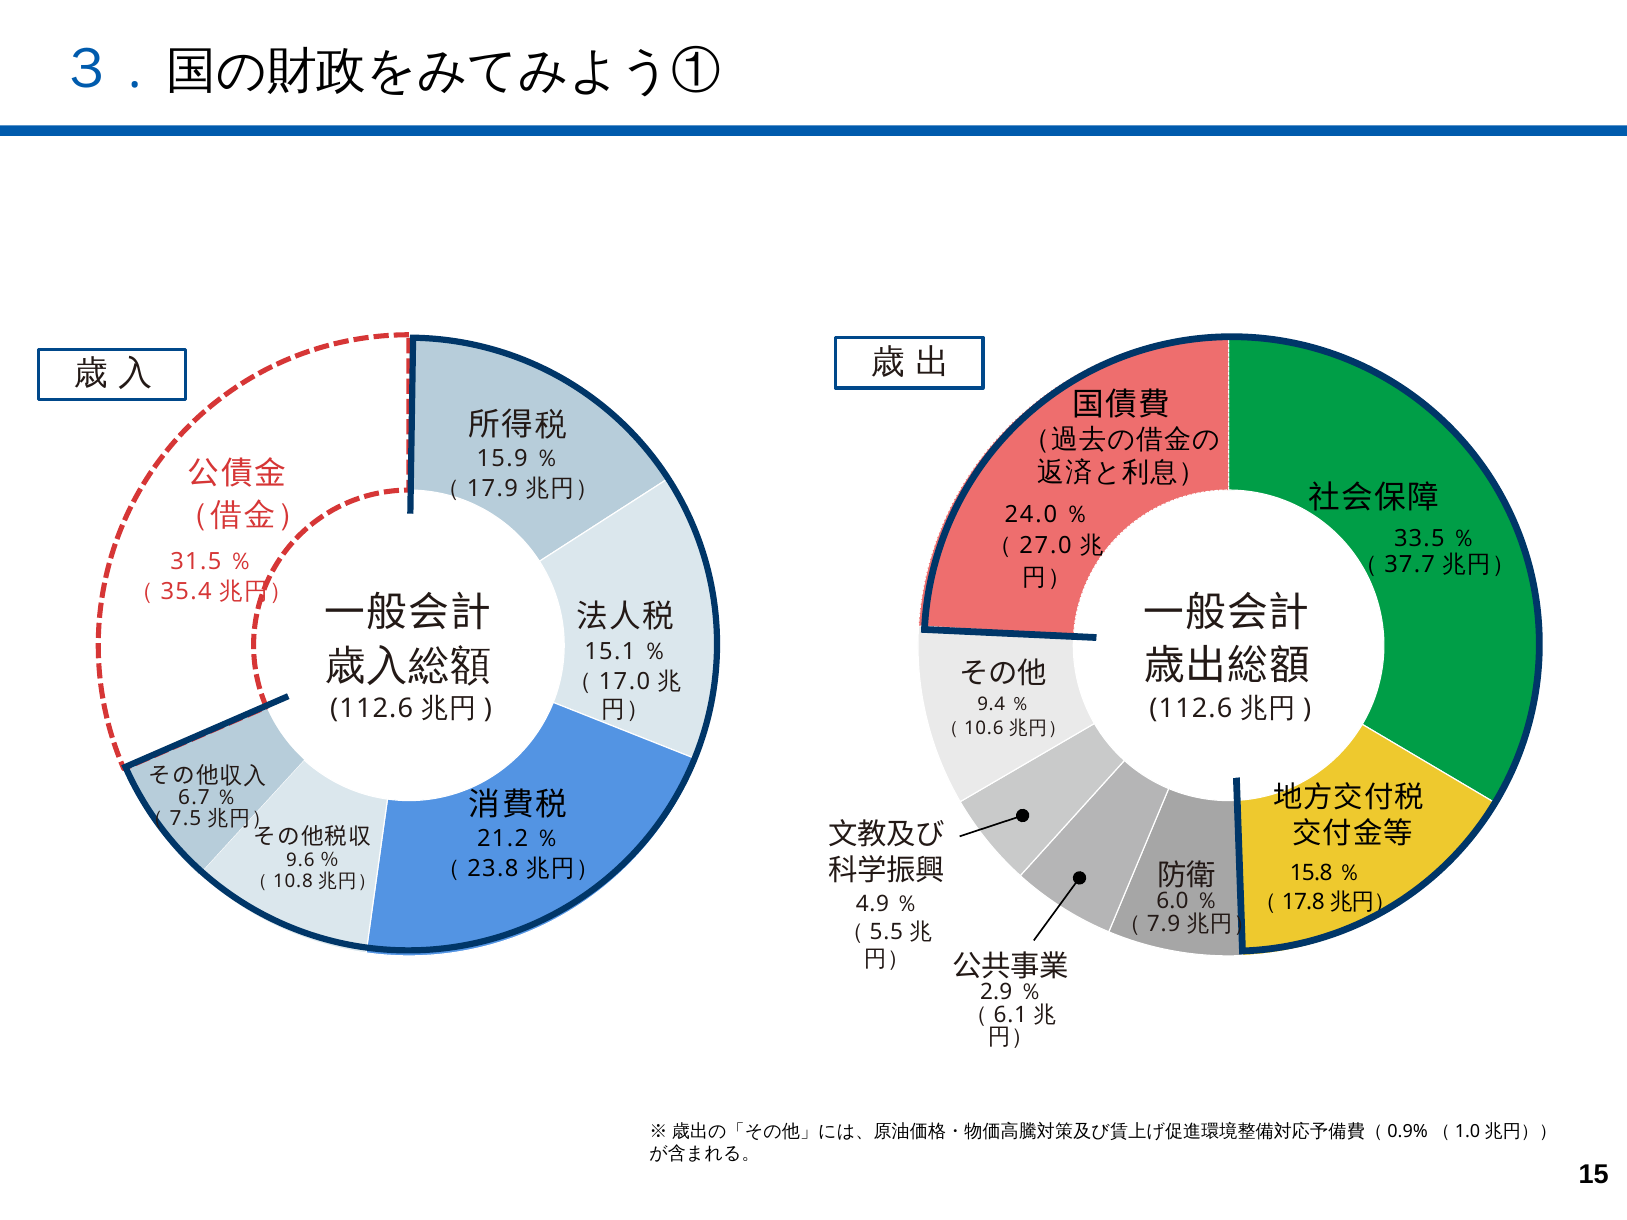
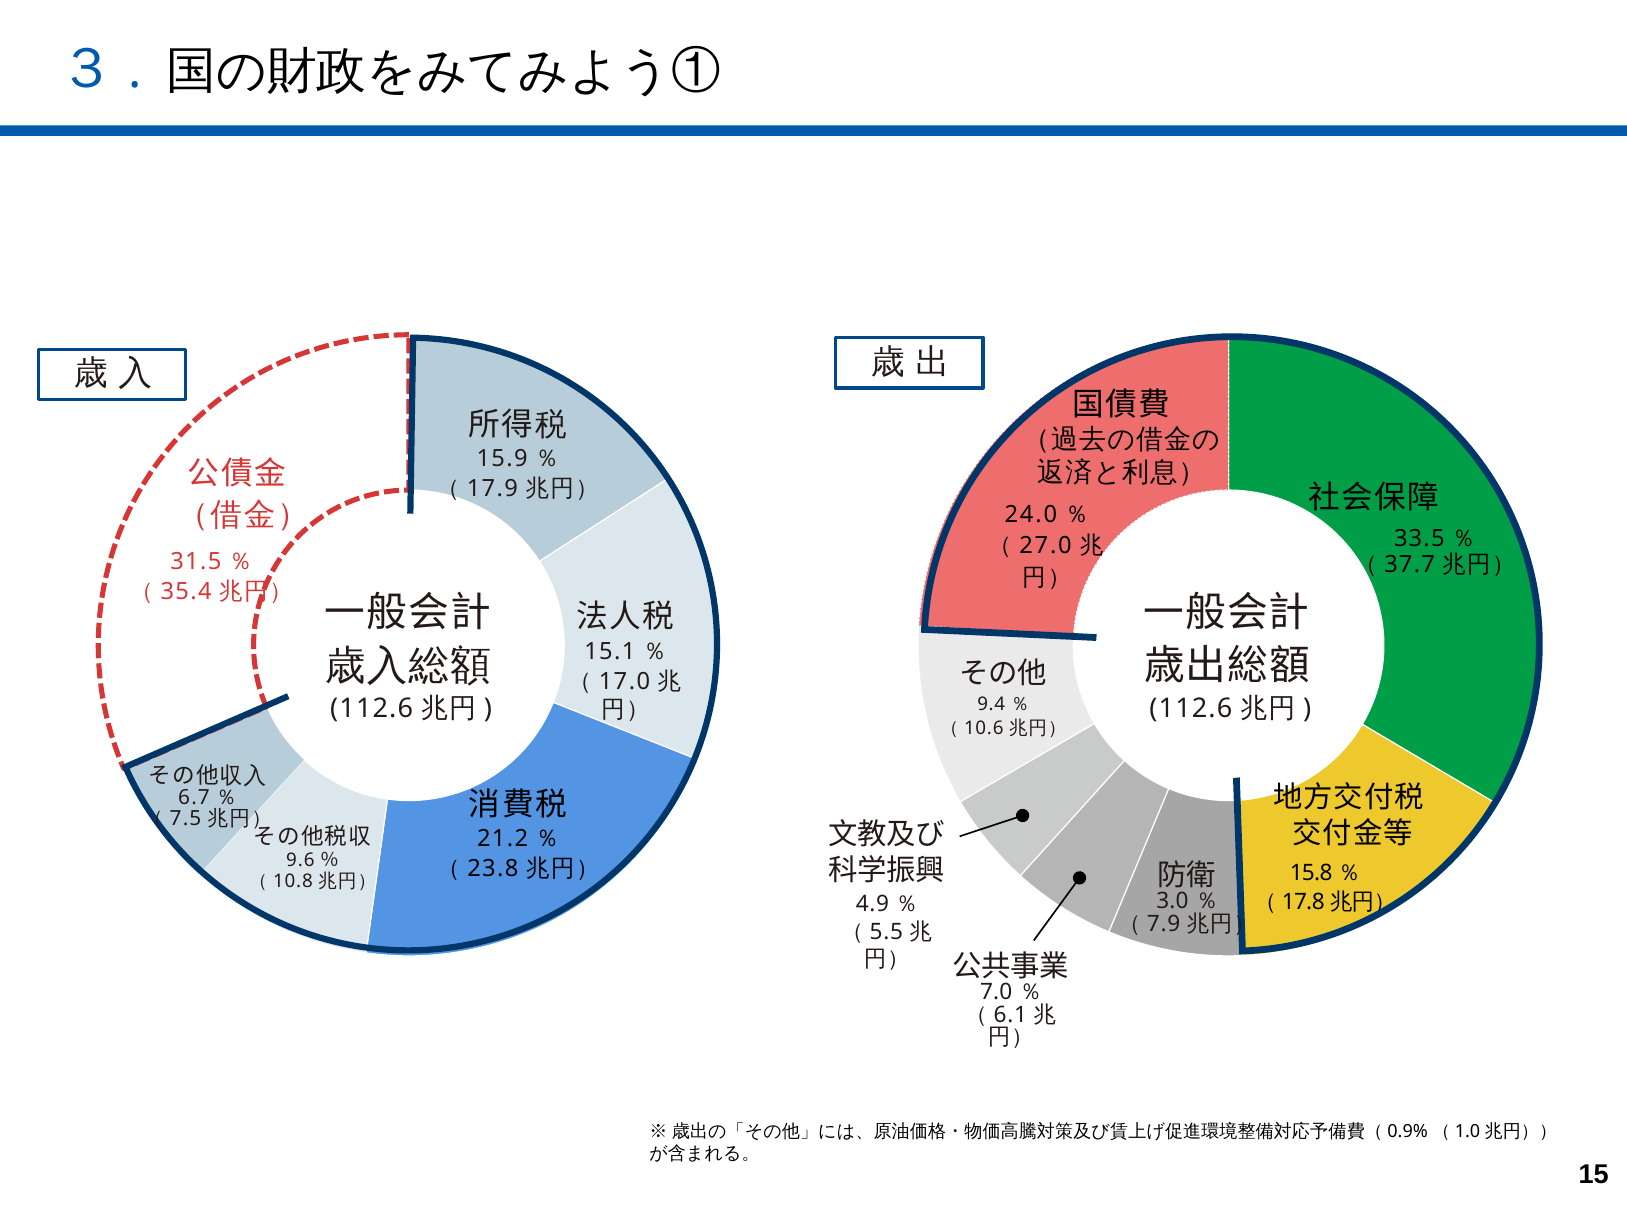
6.0: 6.0 -> 3.0 (1172, 902)
2.9: 2.9 -> 7.0 (996, 993)
